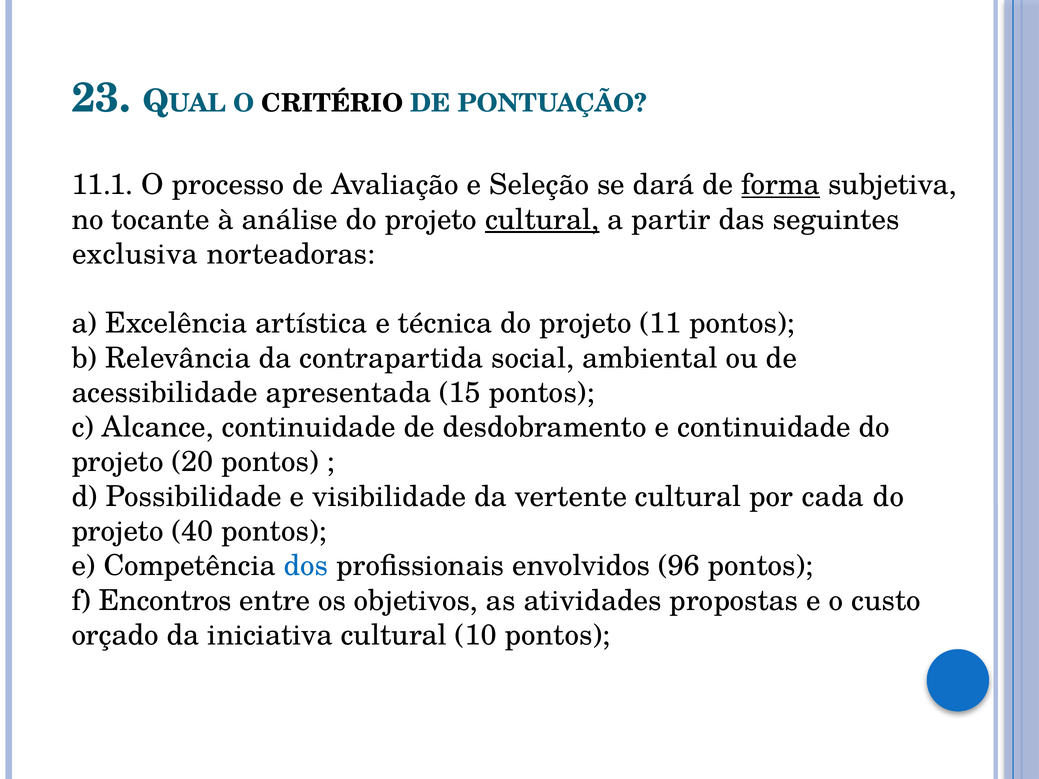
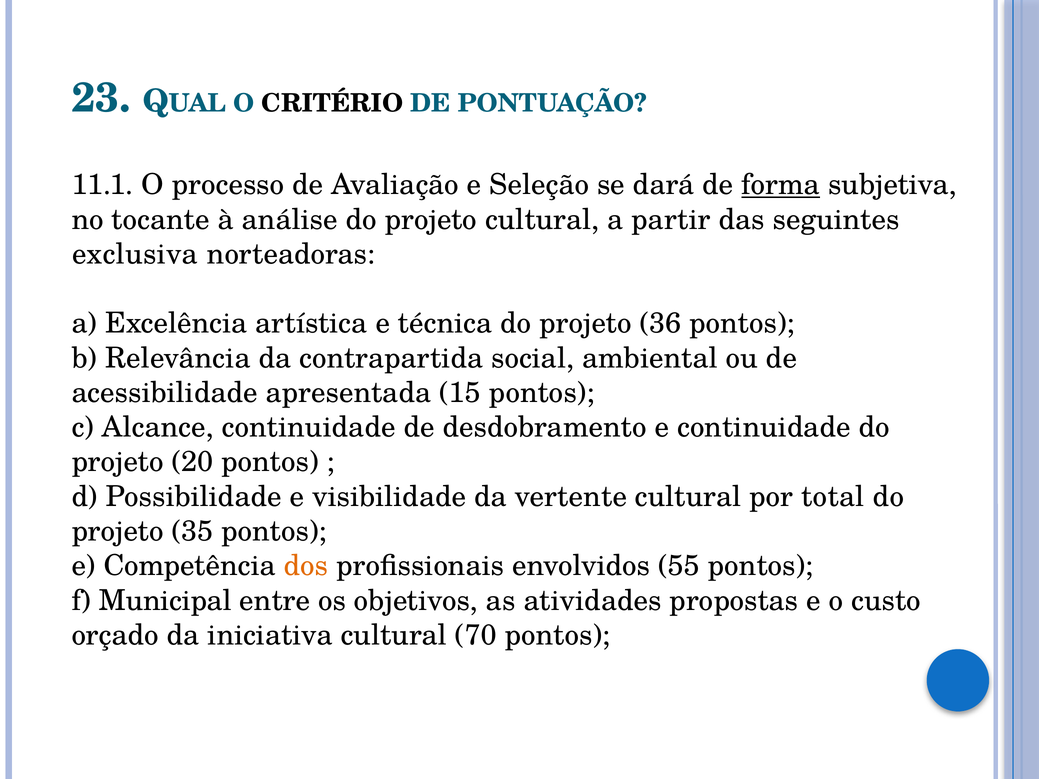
cultural underline: present -> none (542, 220)
11: 11 -> 36 (660, 324)
cada: cada -> total (833, 497)
40: 40 -> 35 (192, 531)
dos colour: blue -> orange (306, 566)
96: 96 -> 55 (679, 566)
Encontros: Encontros -> Municipal (165, 601)
10: 10 -> 70 (476, 635)
